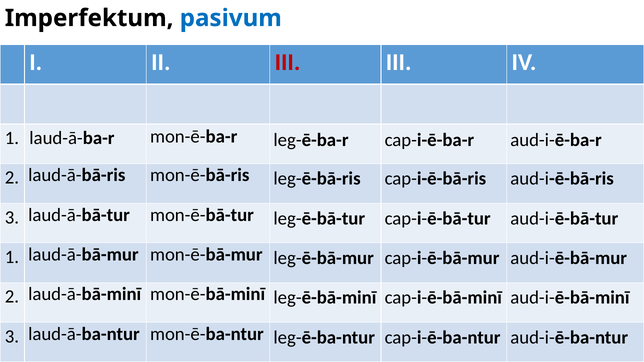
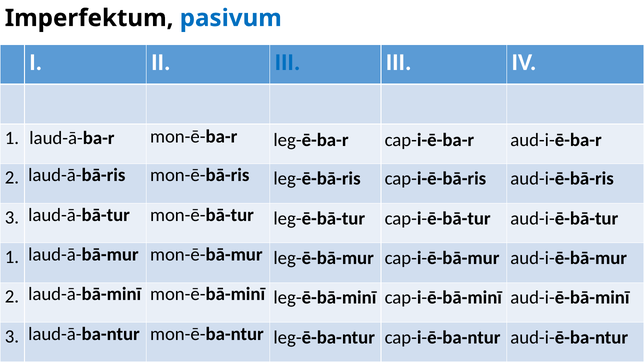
III colour: red -> blue (288, 62)
